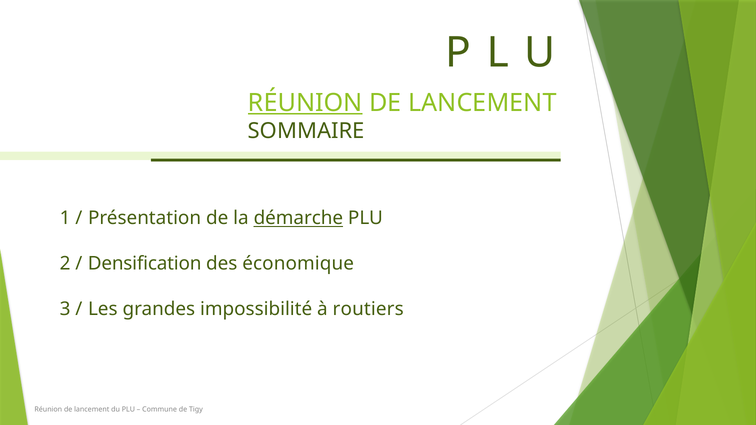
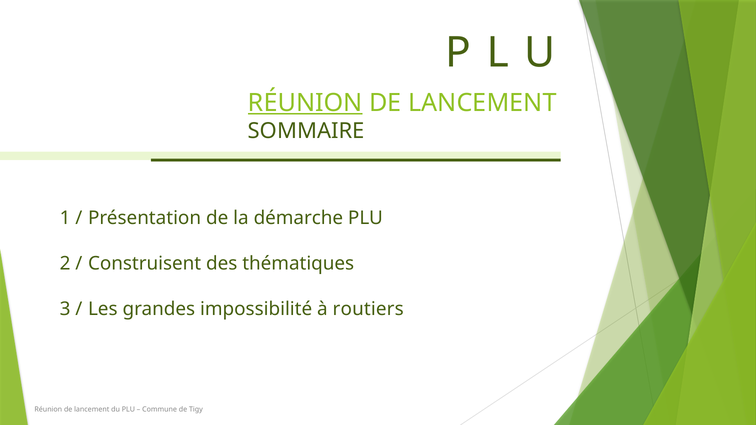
démarche underline: present -> none (298, 218)
Densification: Densification -> Construisent (145, 264)
économique: économique -> thématiques (298, 264)
